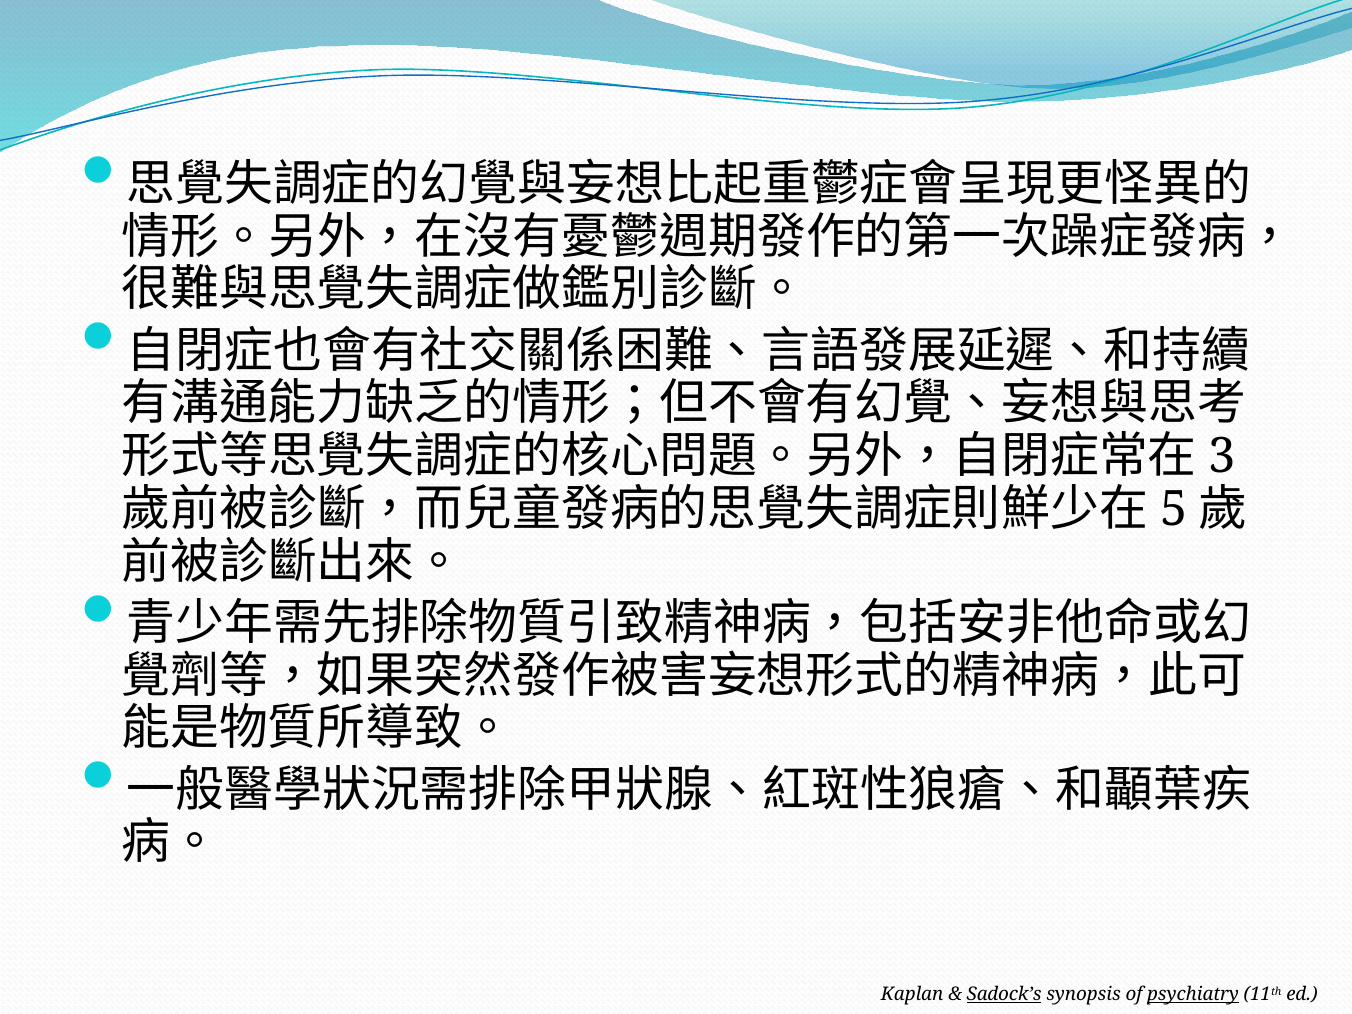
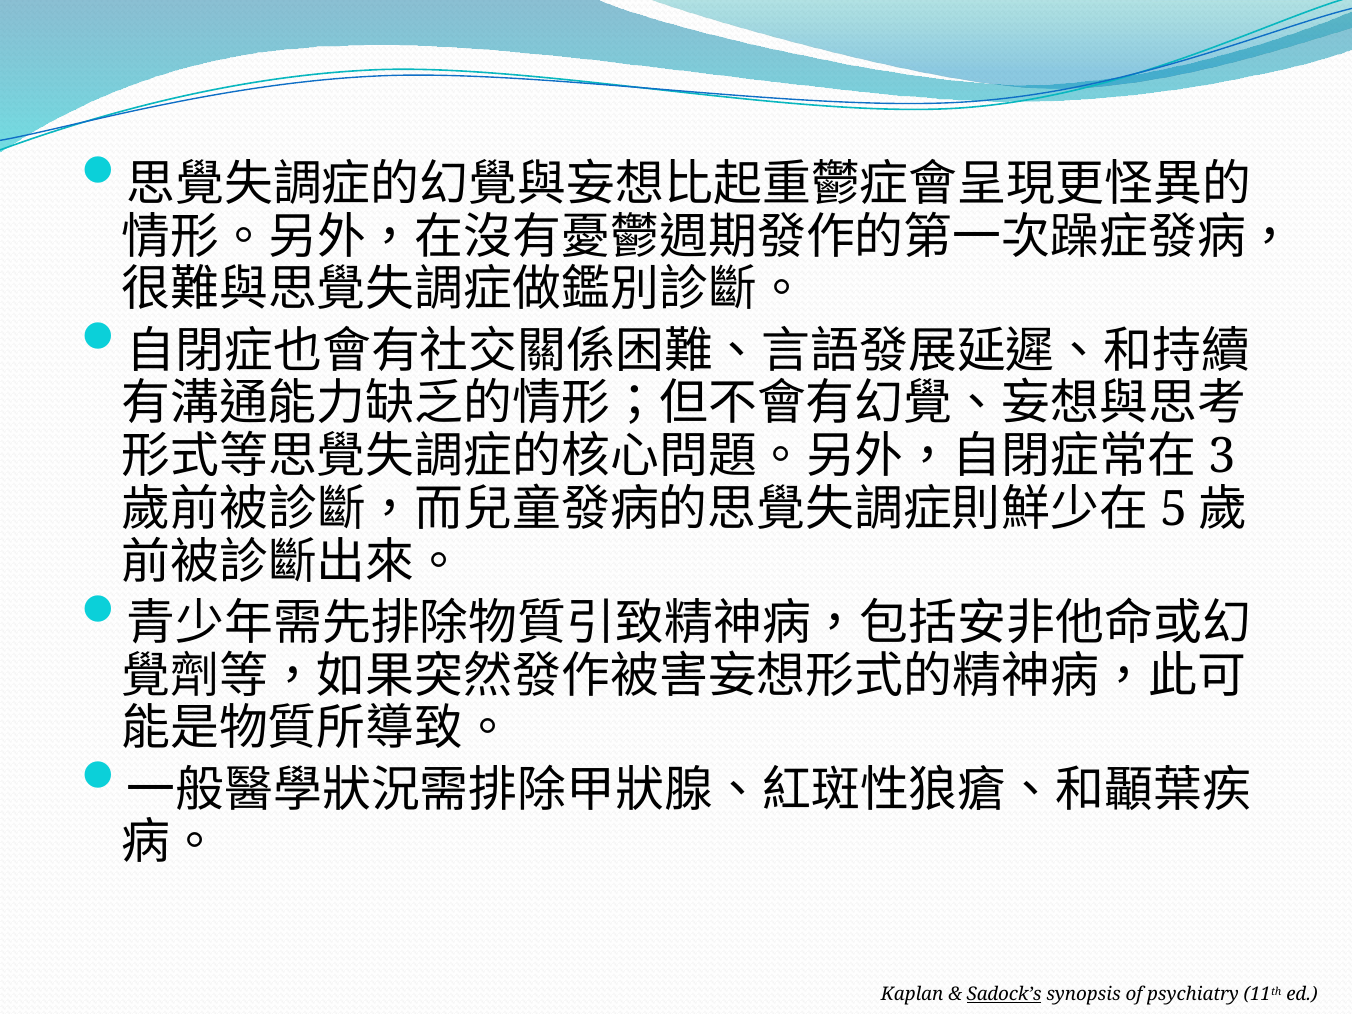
psychiatry underline: present -> none (1193, 995)
